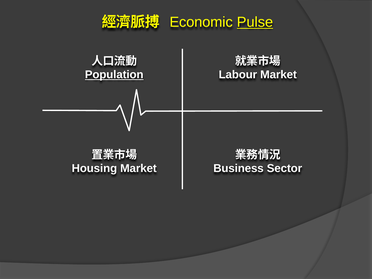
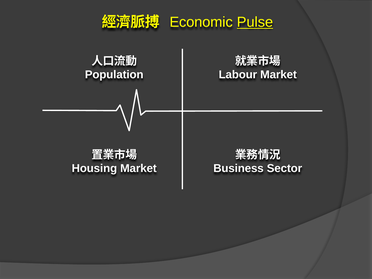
Population underline: present -> none (114, 75)
